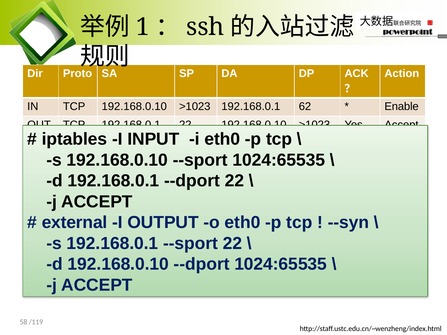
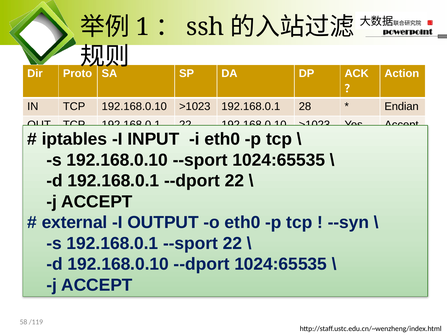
62: 62 -> 28 (305, 107)
Enable: Enable -> Endian (402, 107)
